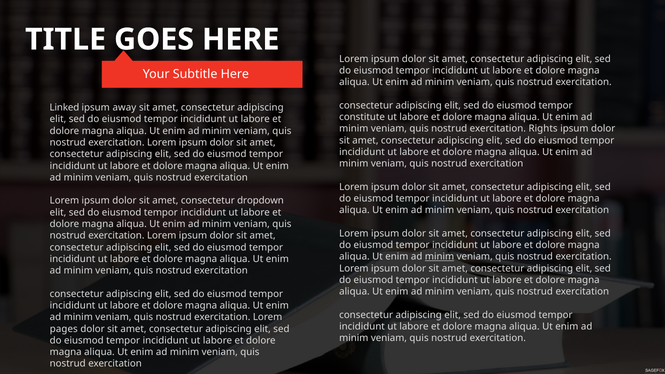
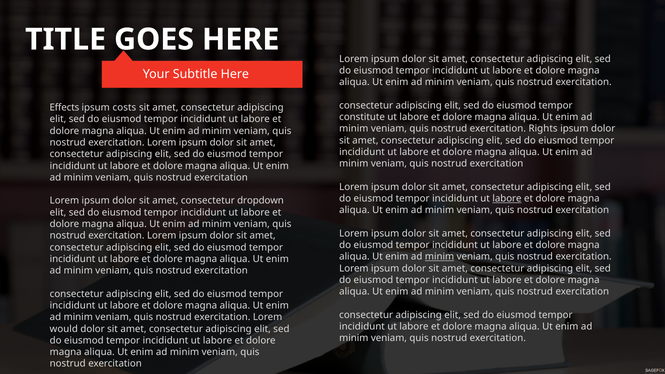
Linked: Linked -> Effects (64, 108)
away: away -> costs (124, 108)
labore underline: none -> present (507, 199)
pages: pages -> would (64, 329)
